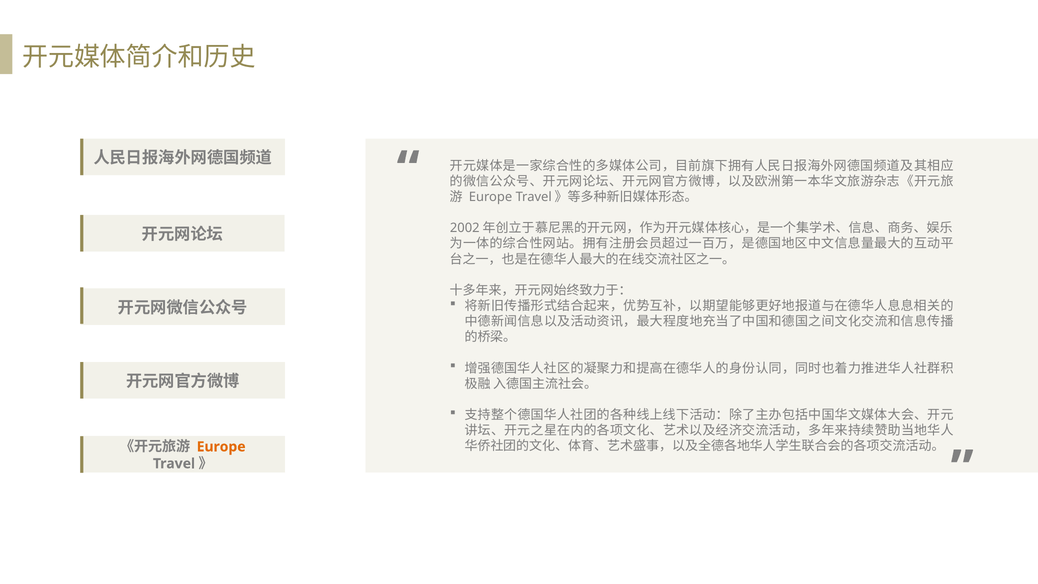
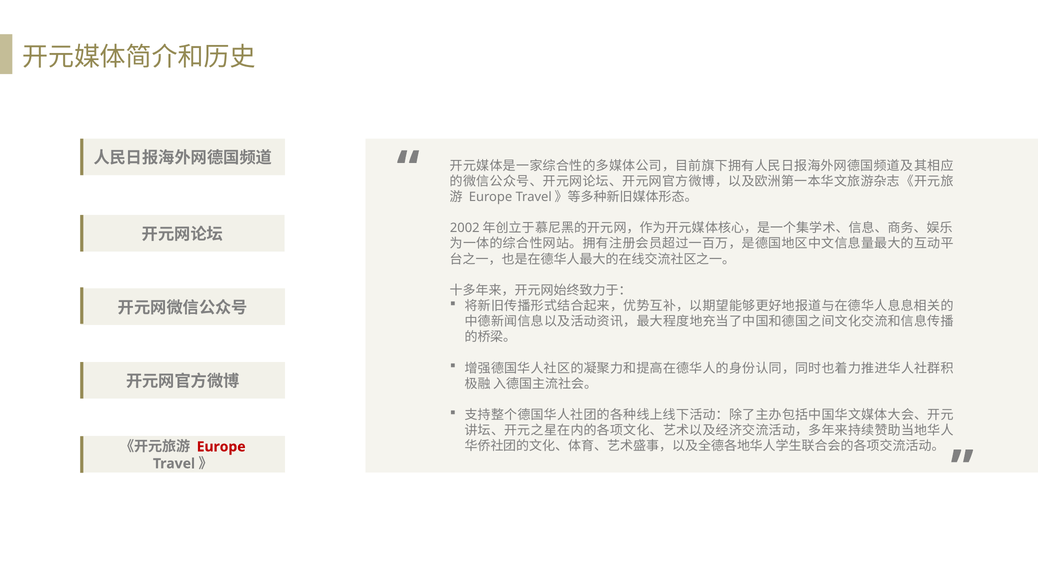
Europe colour: orange -> red (221, 447)
